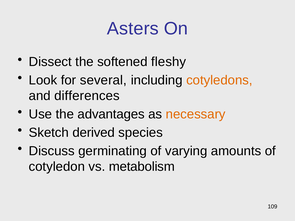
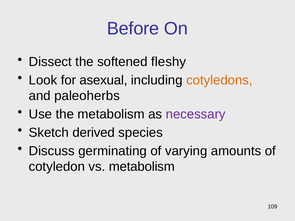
Asters: Asters -> Before (133, 29)
several: several -> asexual (104, 80)
differences: differences -> paleoherbs (87, 96)
the advantages: advantages -> metabolism (111, 114)
necessary colour: orange -> purple (196, 114)
